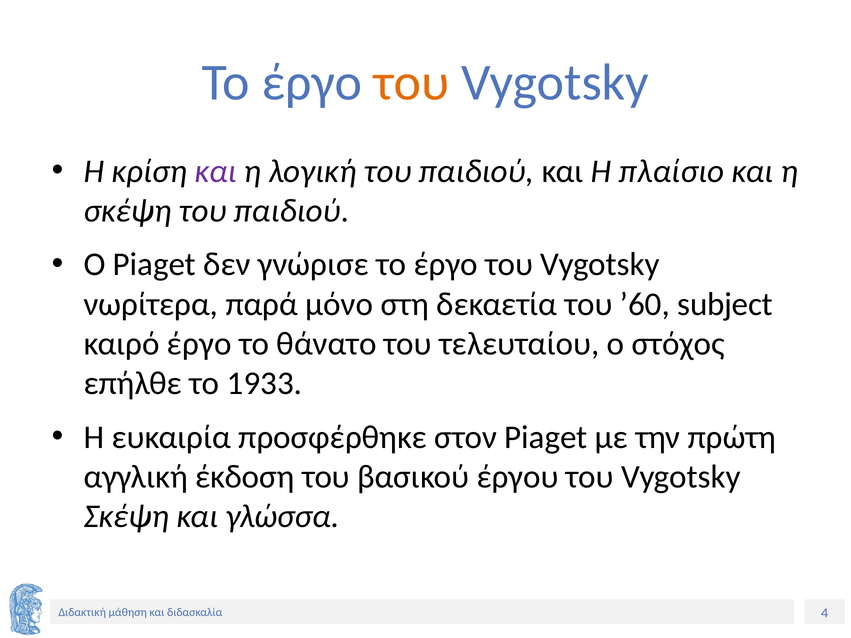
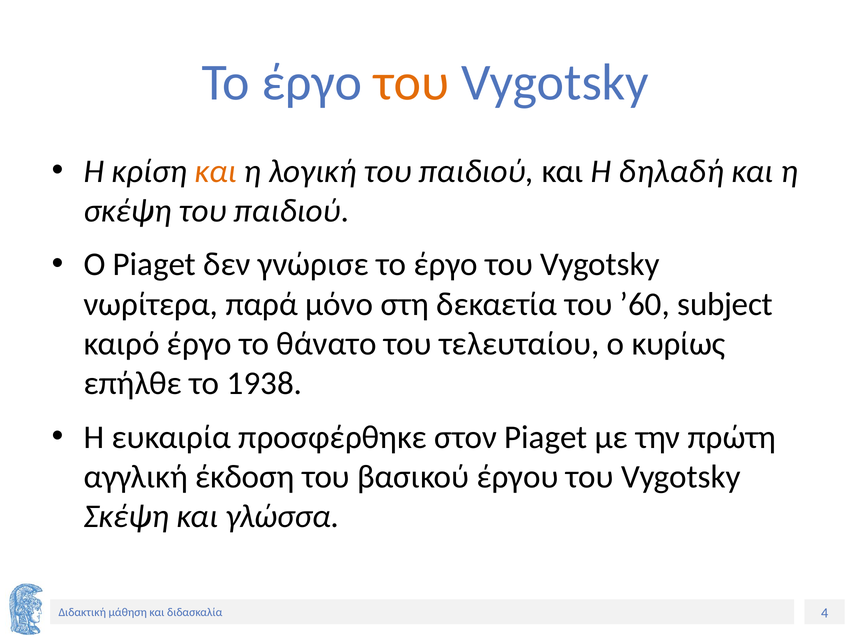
και colour: purple -> orange (216, 171)
πλαίσιο: πλαίσιο -> δηλαδή (671, 171)
στόχος: στόχος -> κυρίως (678, 344)
1933: 1933 -> 1938 (264, 384)
